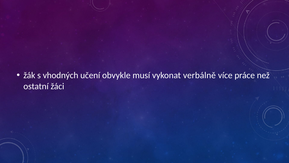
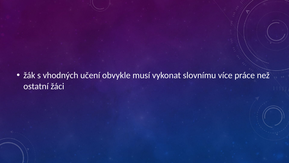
verbálně: verbálně -> slovnímu (199, 75)
